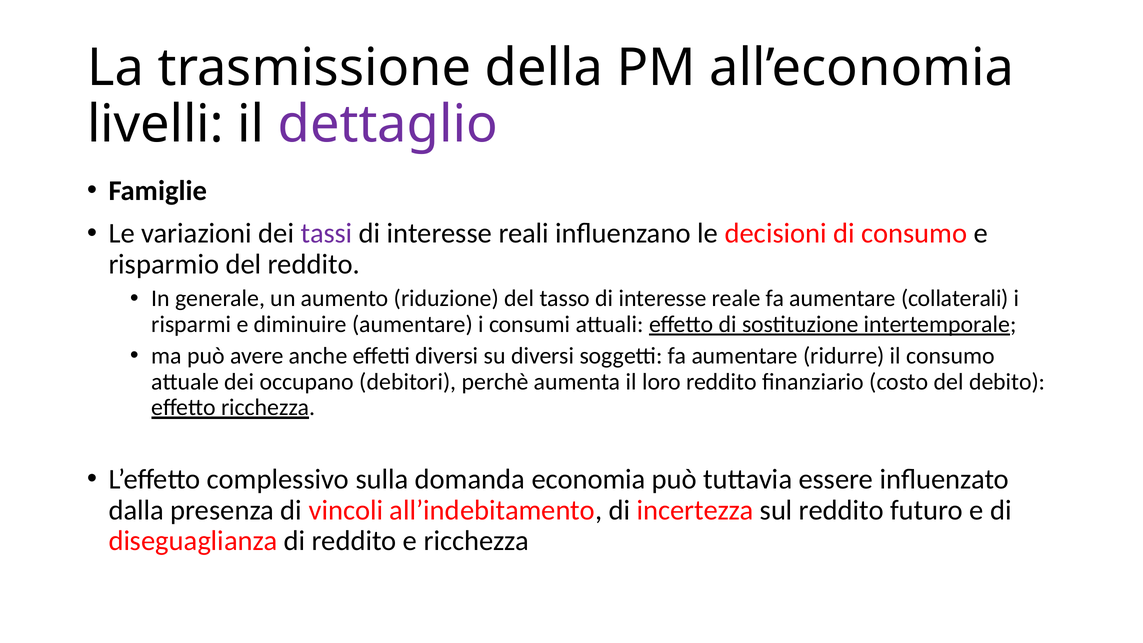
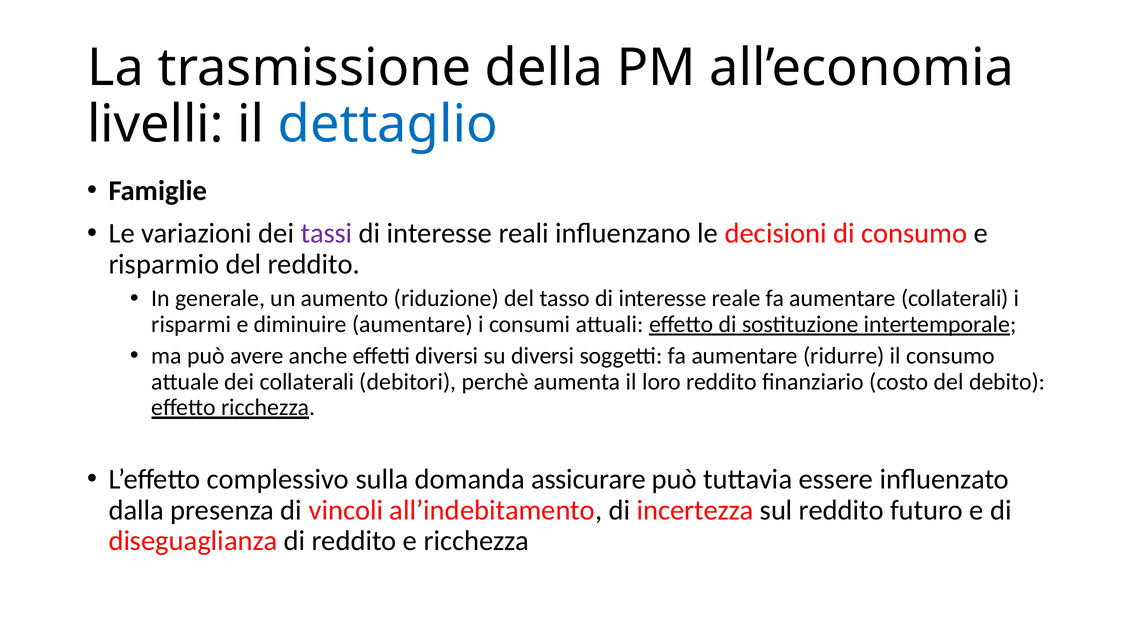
dettaglio colour: purple -> blue (388, 124)
dei occupano: occupano -> collaterali (307, 382)
economia: economia -> assicurare (589, 479)
